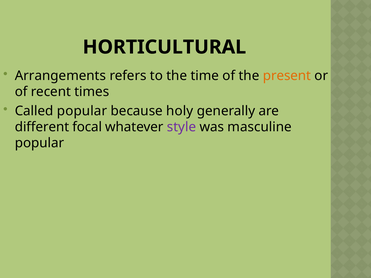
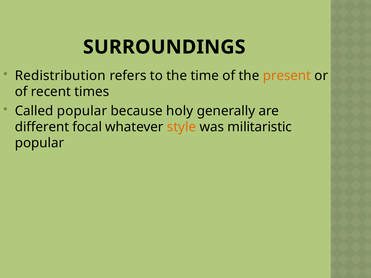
HORTICULTURAL: HORTICULTURAL -> SURROUNDINGS (164, 47)
Arrangements: Arrangements -> Redistribution (60, 76)
style colour: purple -> orange (182, 127)
masculine: masculine -> militaristic (260, 127)
